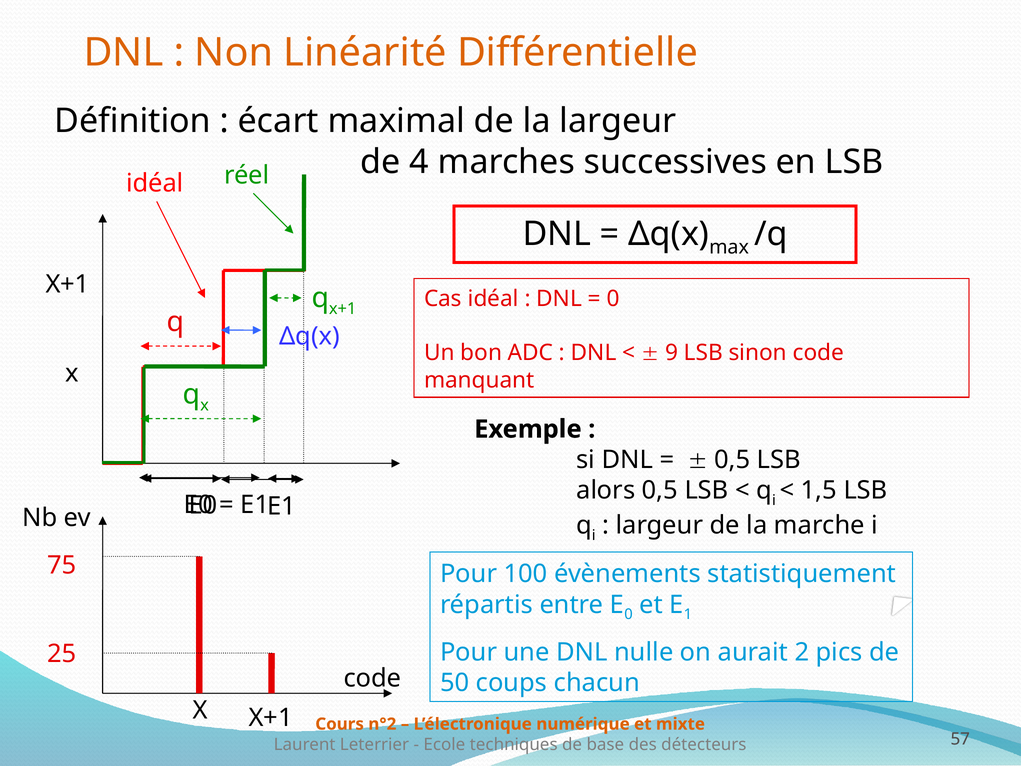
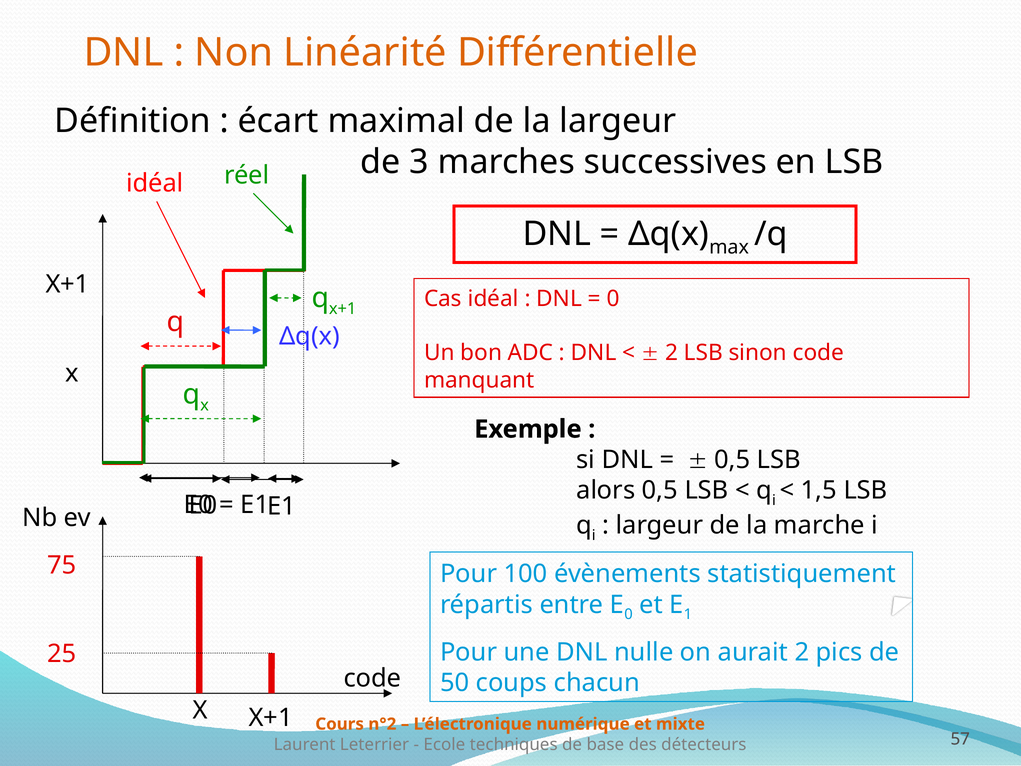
4: 4 -> 3 (419, 162)
9: 9 -> 2 (672, 353)
